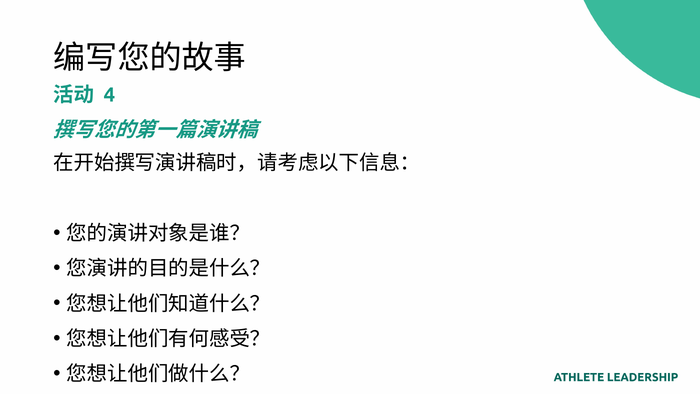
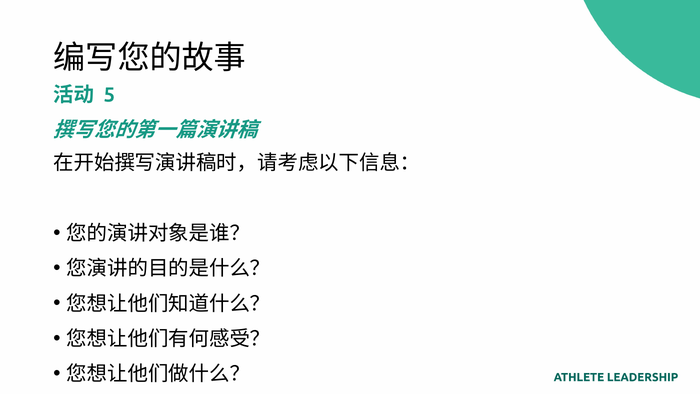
4: 4 -> 5 (109, 95)
